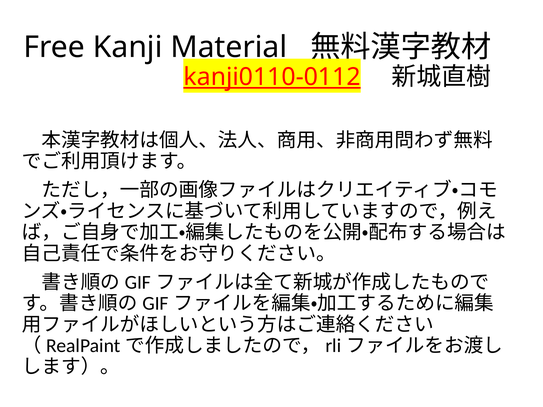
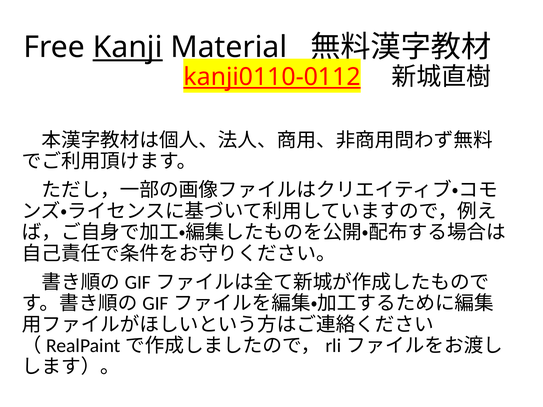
Kanji underline: none -> present (128, 47)
